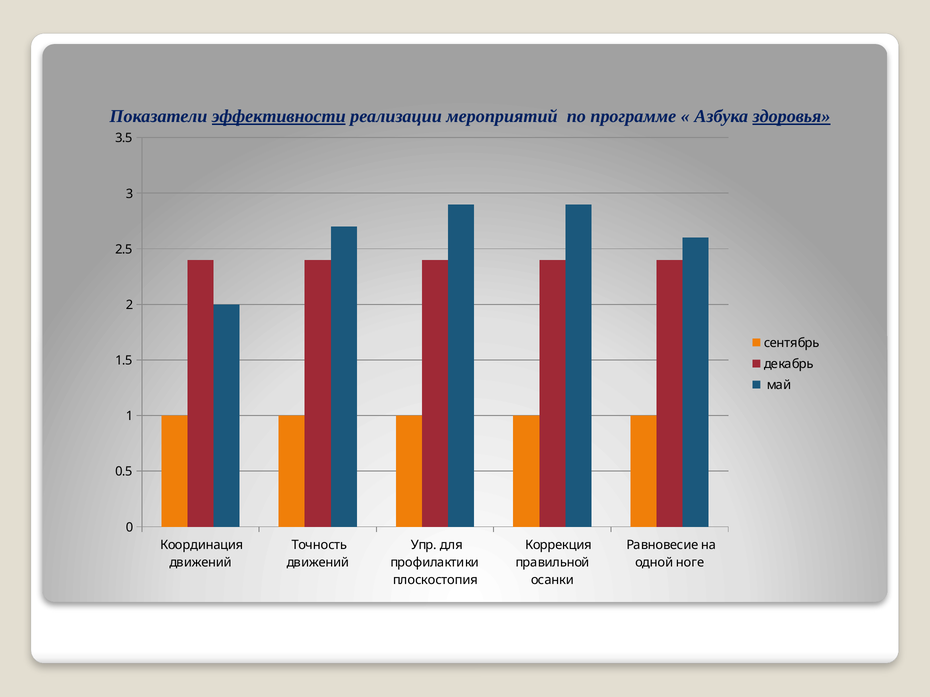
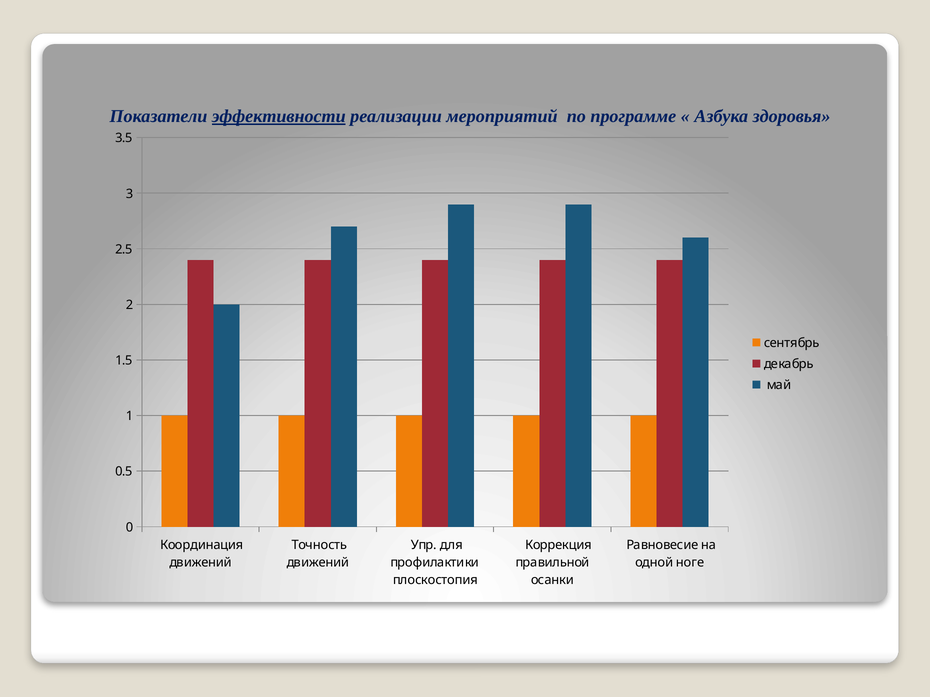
здоровья underline: present -> none (792, 117)
